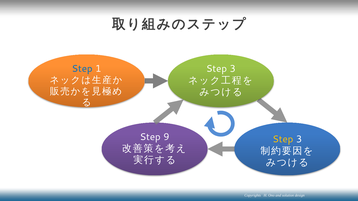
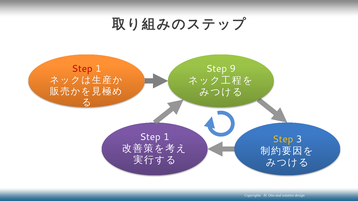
Step colour: blue -> red (82, 69)
3: 3 -> 9 (233, 69)
9: 9 -> 1 (166, 137)
